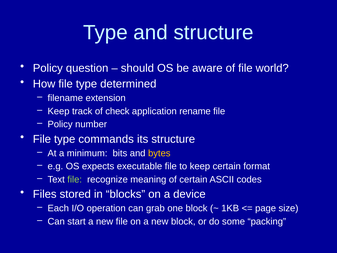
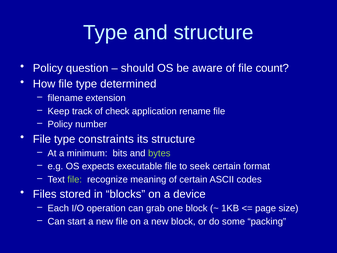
world: world -> count (272, 68)
commands: commands -> constraints (106, 139)
bytes colour: yellow -> light green (159, 153)
to keep: keep -> seek (200, 166)
